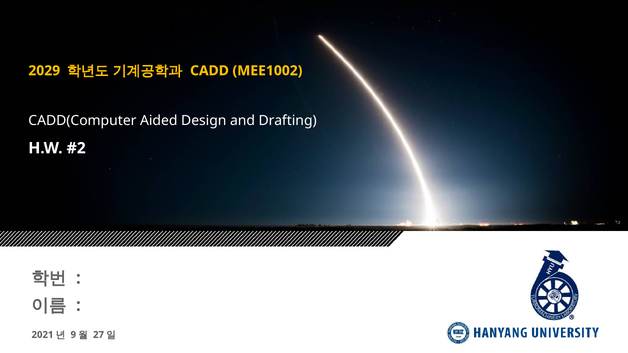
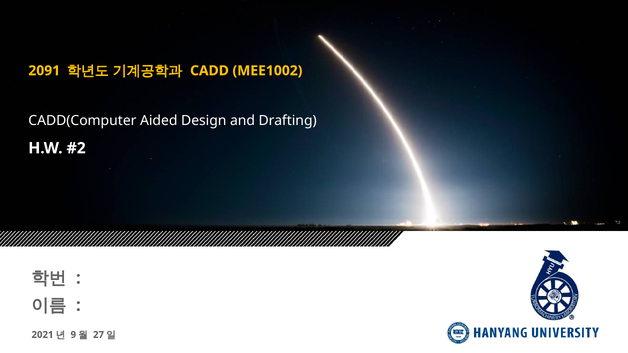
2029: 2029 -> 2091 (44, 71)
